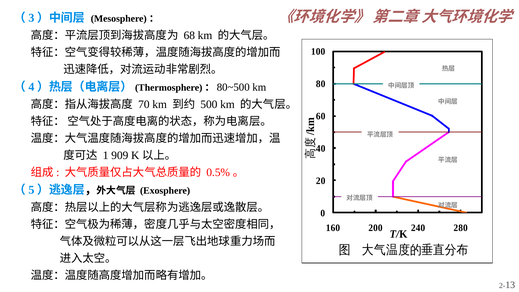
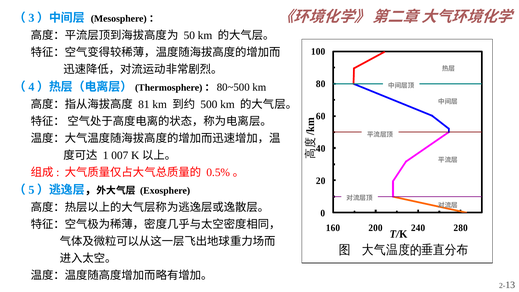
68: 68 -> 50 (189, 35)
70: 70 -> 81 (144, 104)
909: 909 -> 007 (120, 155)
